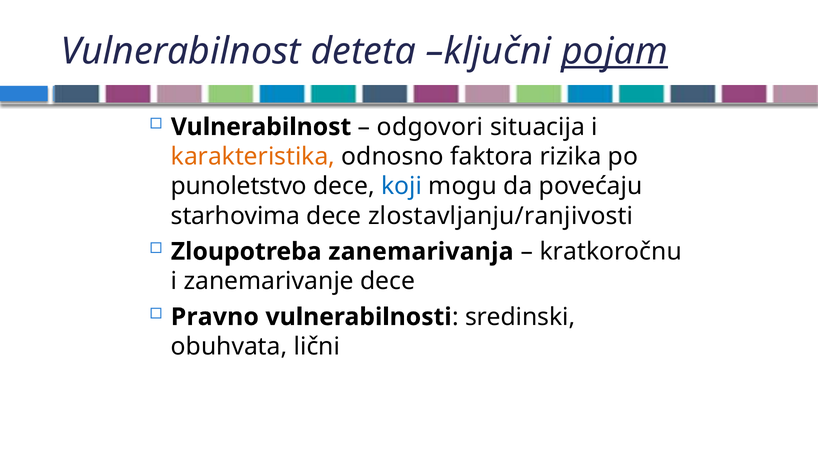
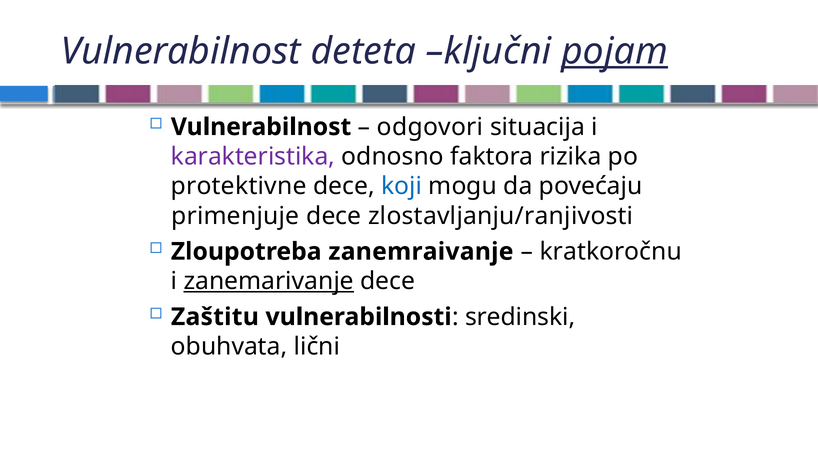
karakteristika colour: orange -> purple (253, 157)
punoletstvo: punoletstvo -> protektivne (239, 186)
starhovima: starhovima -> primenjuje (235, 216)
zanemarivanja: zanemarivanja -> zanemraivanje (421, 252)
zanemarivanje underline: none -> present (269, 281)
Pravno: Pravno -> Zaštitu (215, 317)
